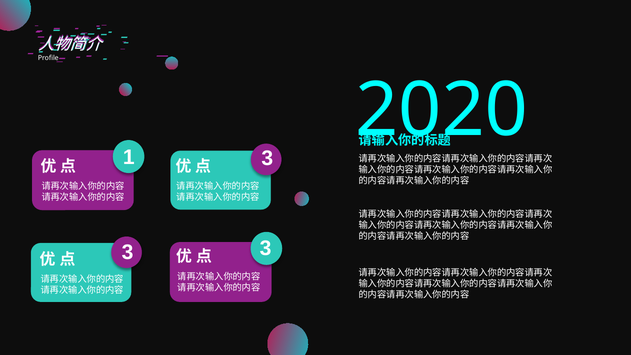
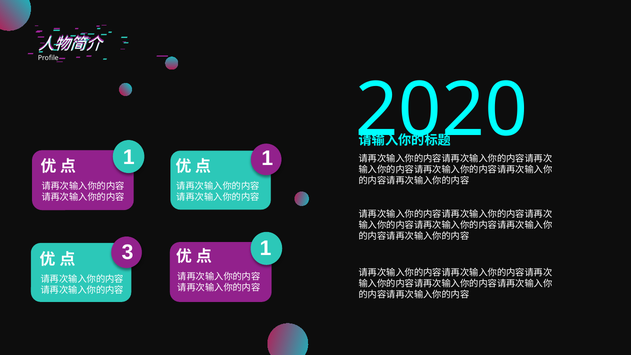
1 3: 3 -> 1 (267, 158)
3: 3 -> 1 (266, 248)
